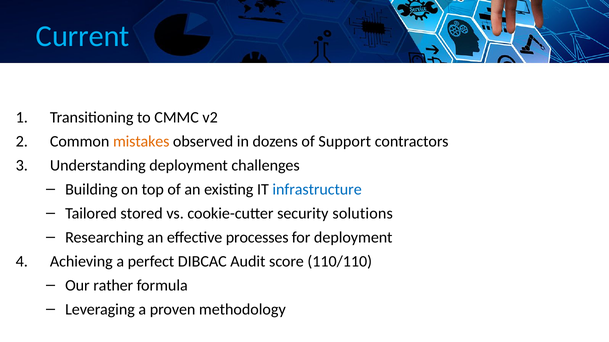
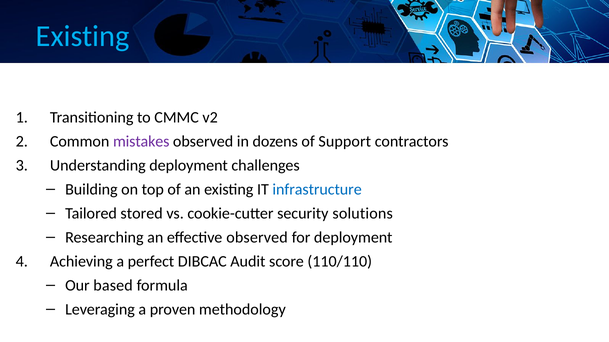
Current: Current -> Existing (83, 36)
mistakes colour: orange -> purple (141, 142)
effective processes: processes -> observed (257, 238)
rather: rather -> based (113, 286)
